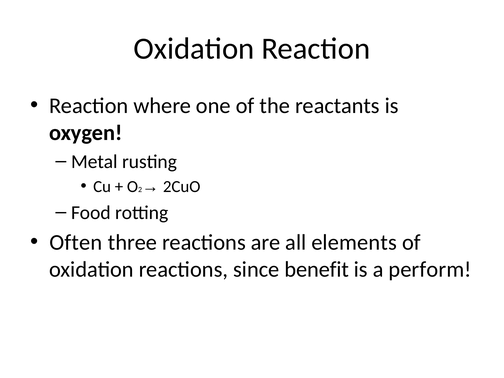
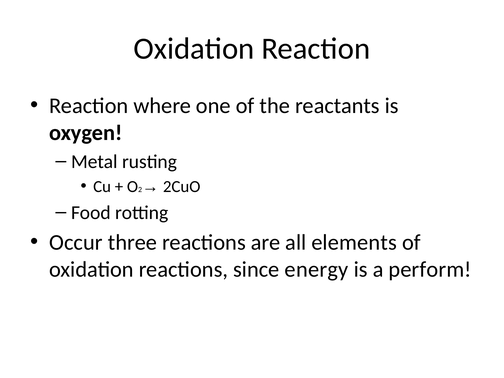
Often: Often -> Occur (76, 242)
benefit: benefit -> energy (316, 269)
